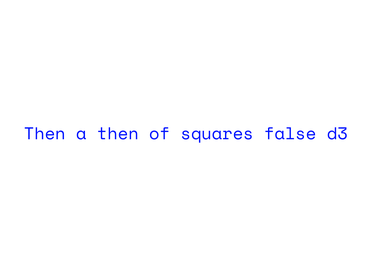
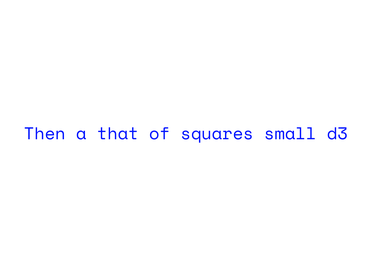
a then: then -> that (118, 134)
false: false -> small (290, 134)
